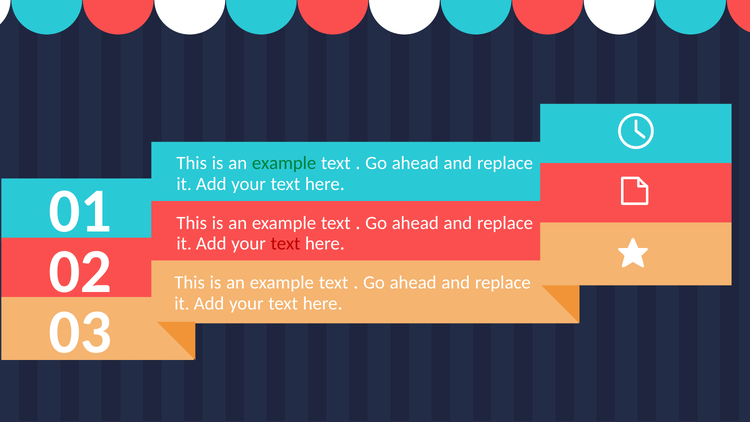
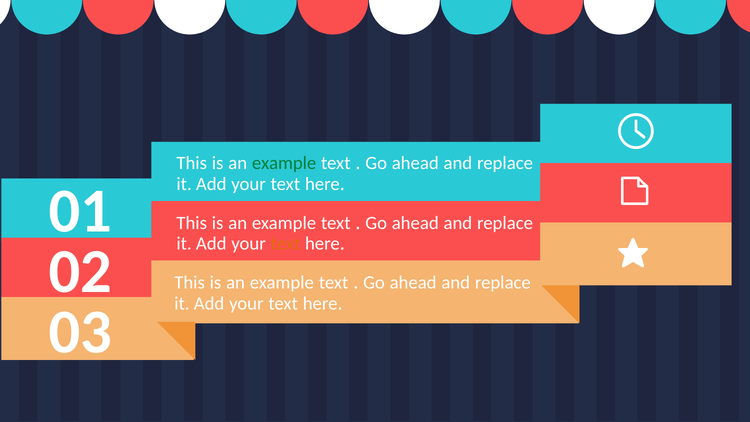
text colour: red -> orange (286, 244)
